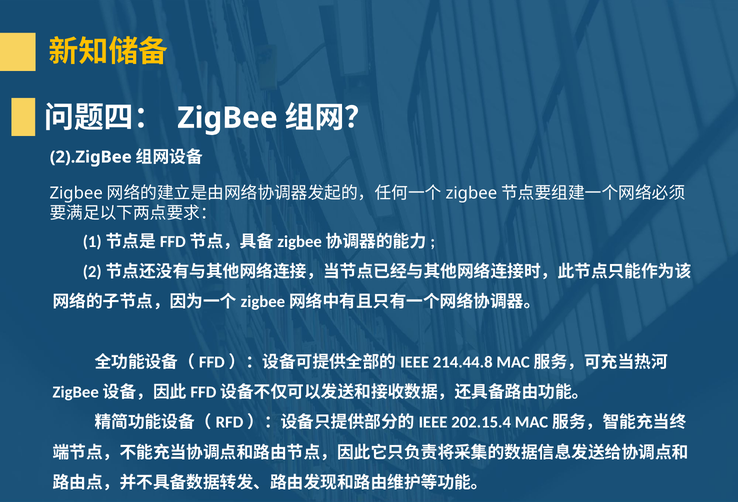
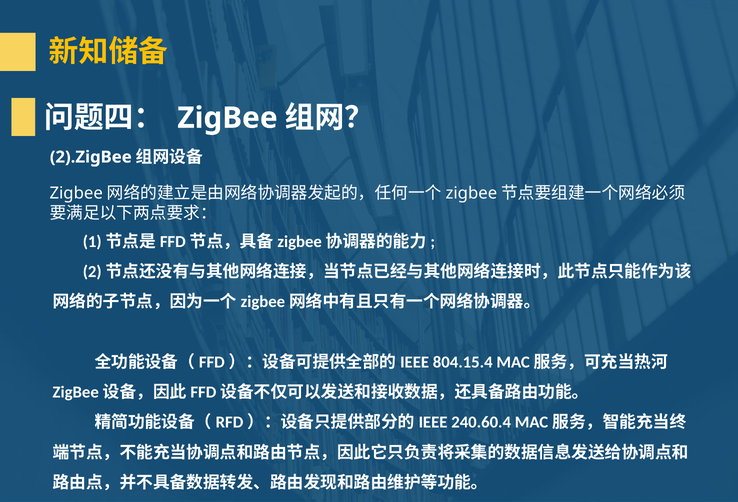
214.44.8: 214.44.8 -> 804.15.4 (463, 362)
202.15.4: 202.15.4 -> 240.60.4 (481, 423)
